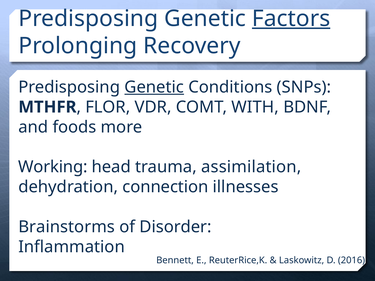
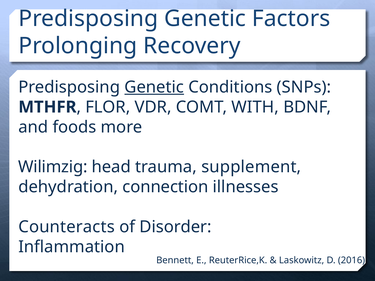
Factors underline: present -> none (291, 18)
Working: Working -> Wilimzig (53, 167)
assimilation: assimilation -> supplement (251, 167)
Brainstorms: Brainstorms -> Counteracts (67, 227)
